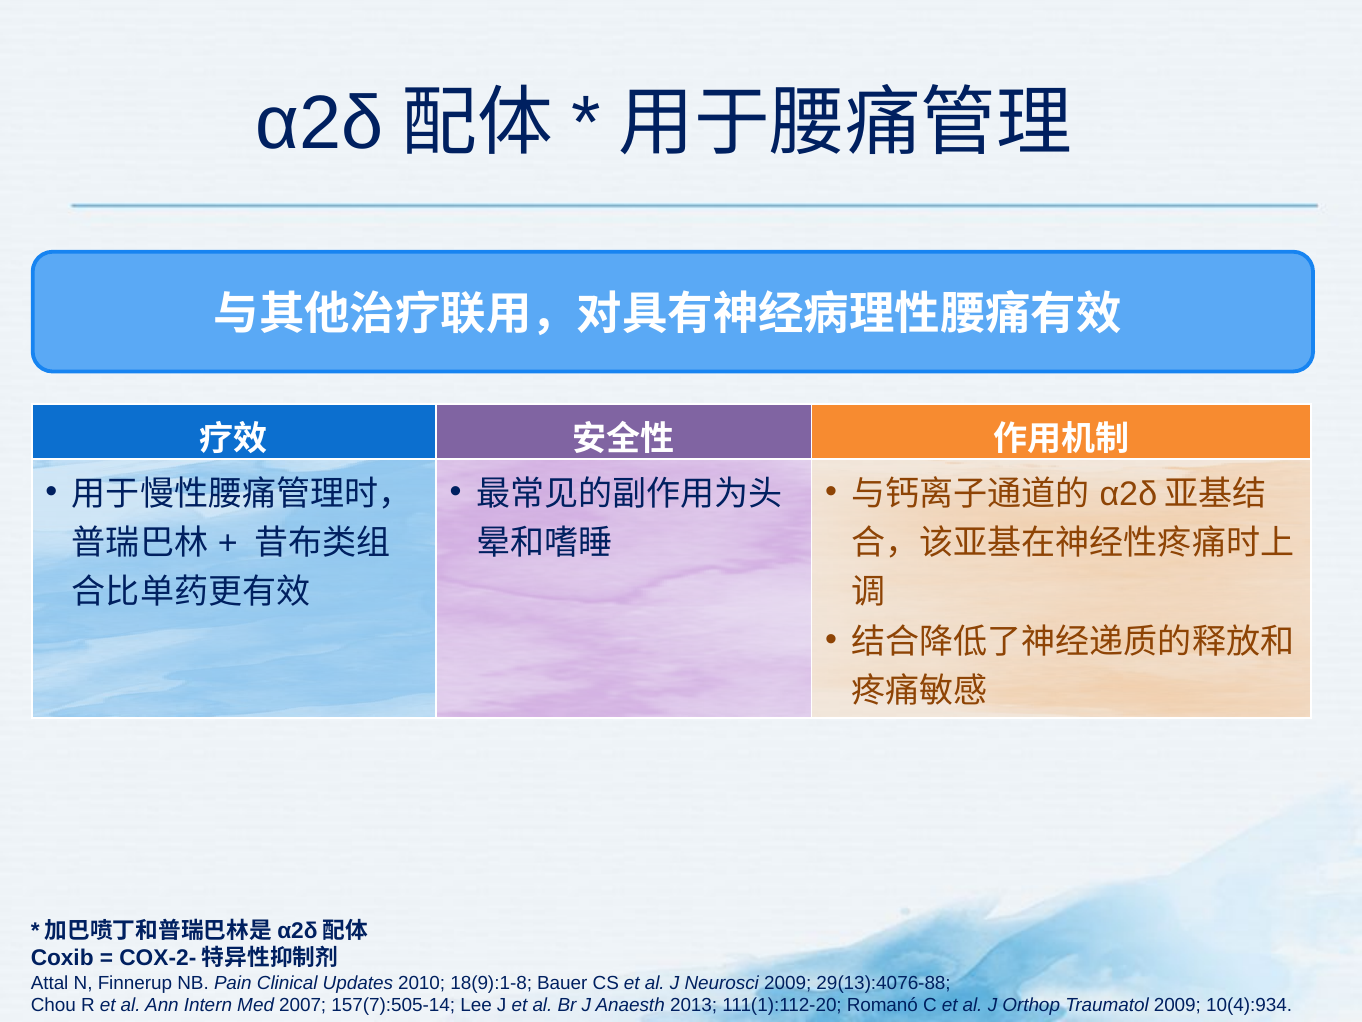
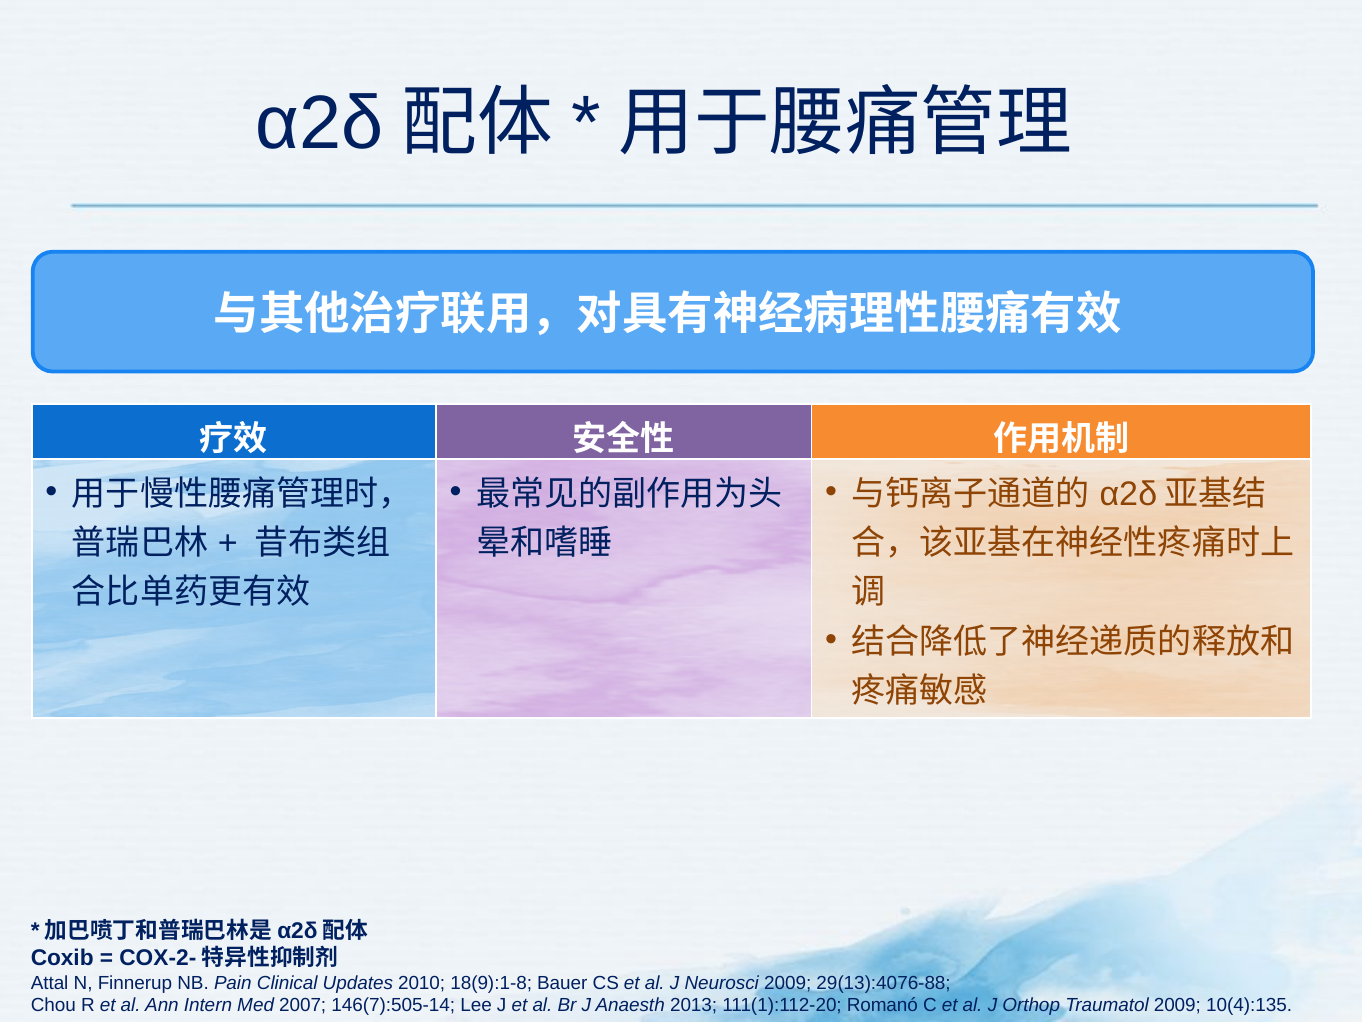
157(7):505-14: 157(7):505-14 -> 146(7):505-14 (393, 1005)
10(4):934: 10(4):934 -> 10(4):135 (1249, 1005)
